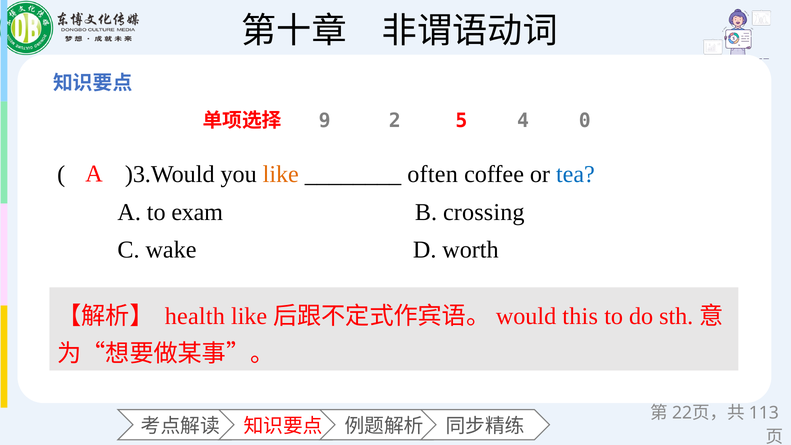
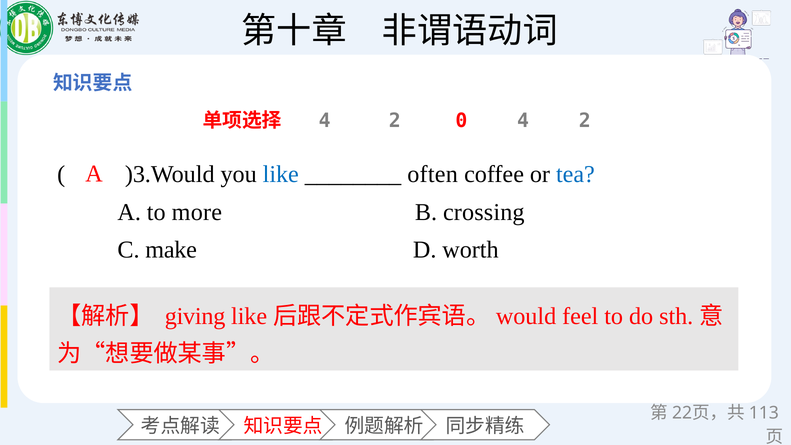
9: 9 -> 4 (325, 121)
5: 5 -> 0 (461, 121)
0: 0 -> 2 (585, 121)
like colour: orange -> blue (281, 174)
exam: exam -> more (197, 212)
wake: wake -> make (171, 250)
health: health -> giving (195, 316)
this: this -> feel (580, 316)
